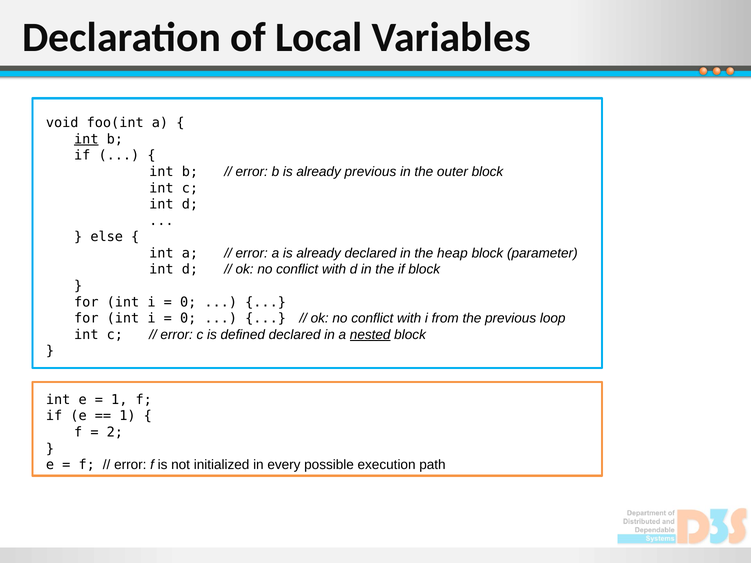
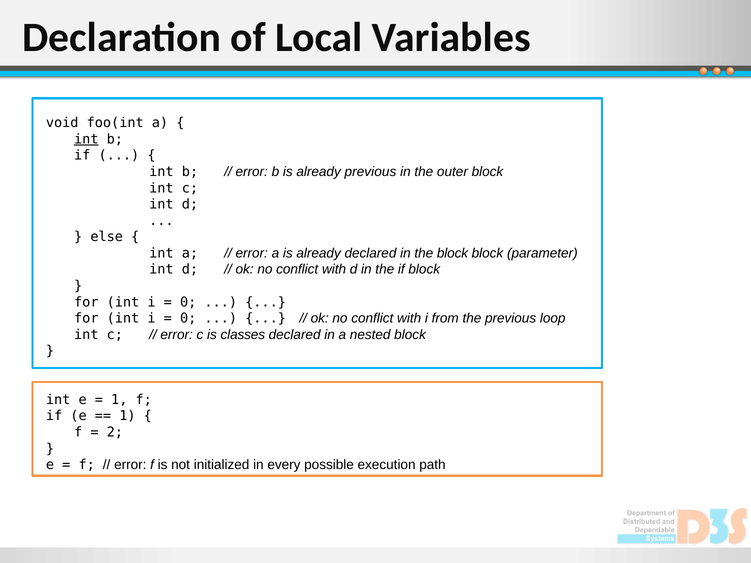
the heap: heap -> block (453, 253)
defined: defined -> classes (243, 335)
nested underline: present -> none (370, 335)
